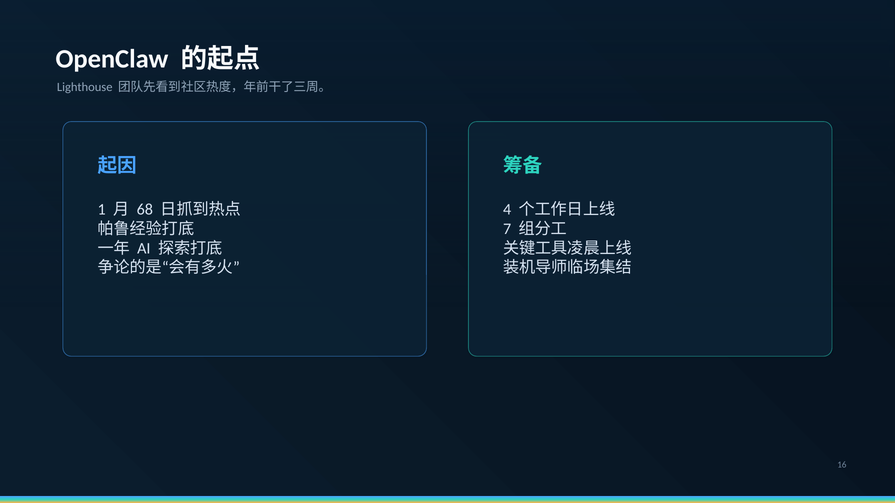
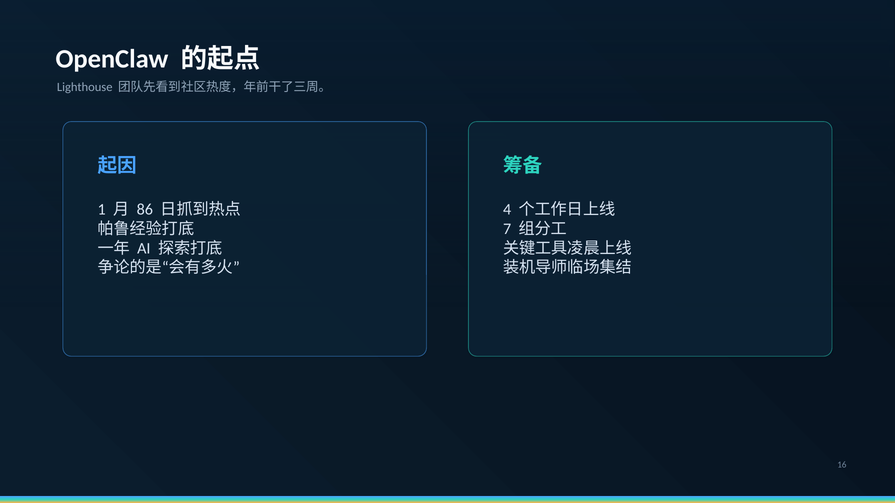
68: 68 -> 86 (145, 210)
